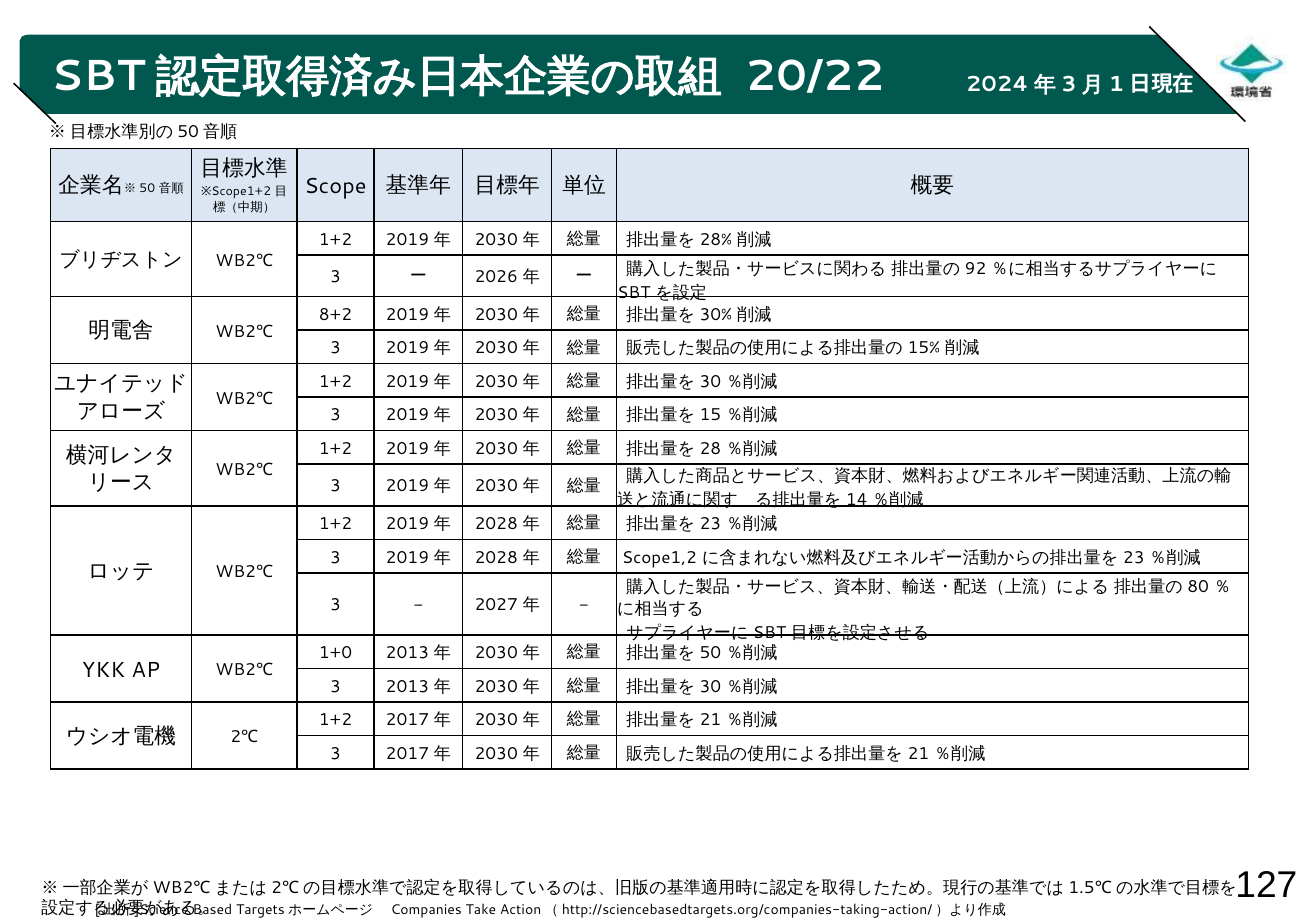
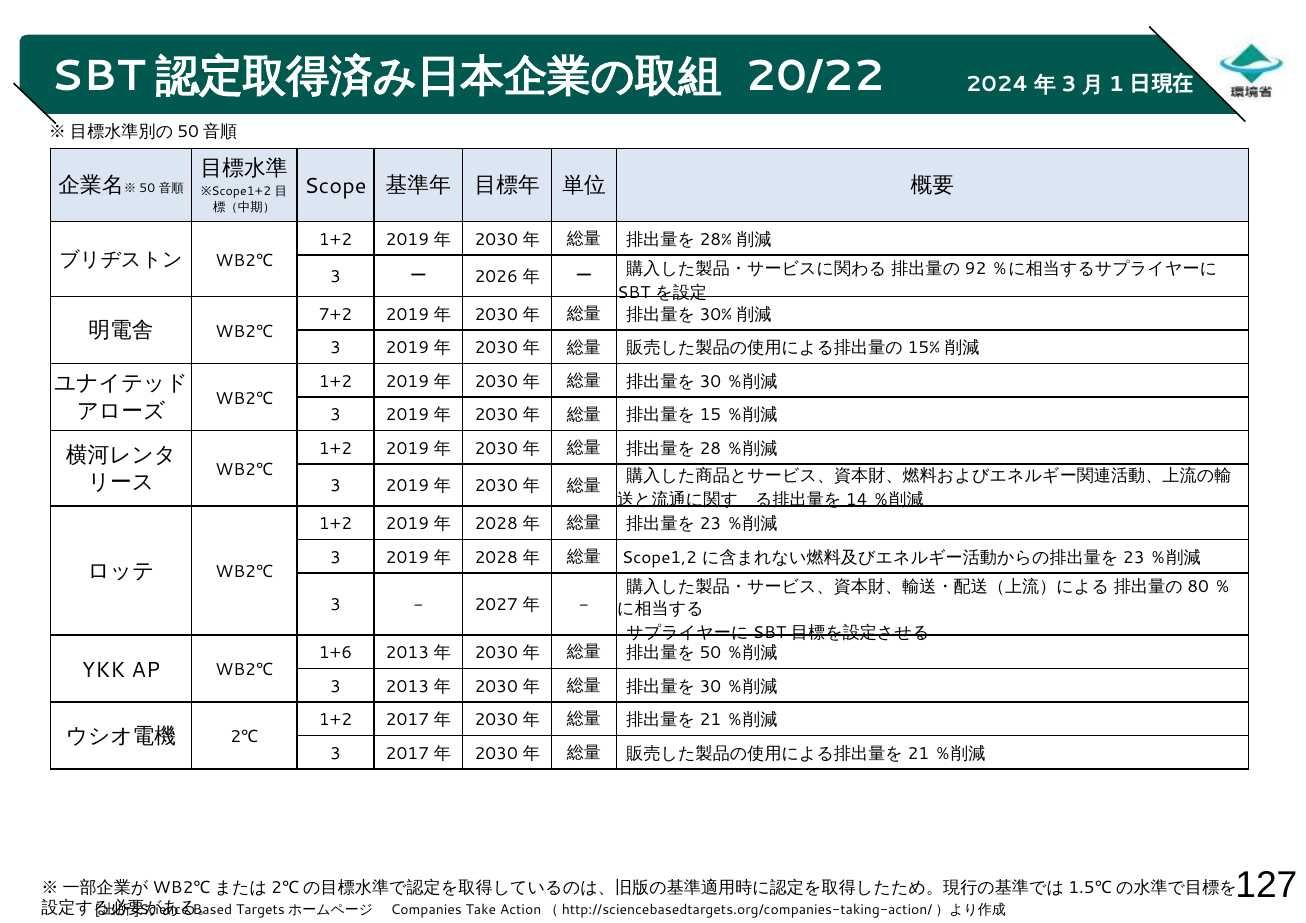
8+2: 8+2 -> 7+2 (335, 315)
1+0: 1+0 -> 1+6 (335, 654)
